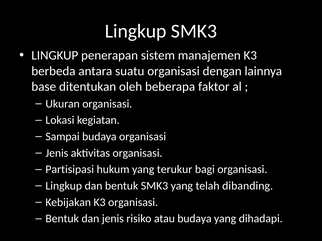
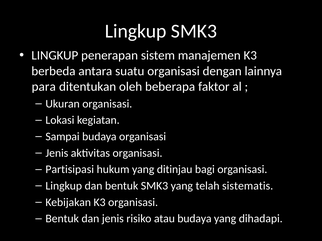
base: base -> para (44, 87)
terukur: terukur -> ditinjau (175, 170)
dibanding: dibanding -> sistematis (248, 186)
